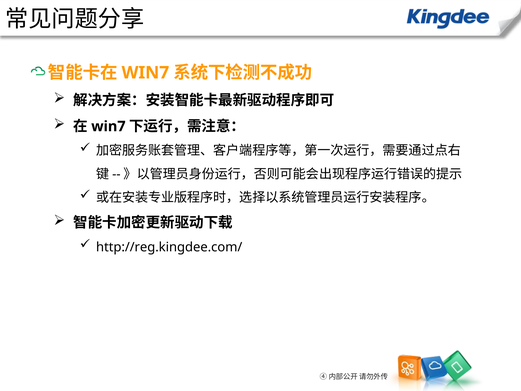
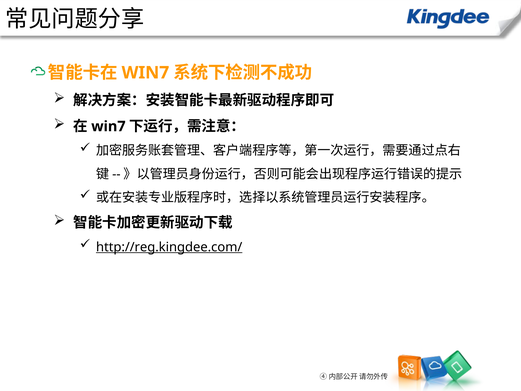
http://reg.kingdee.com/ underline: none -> present (169, 247)
